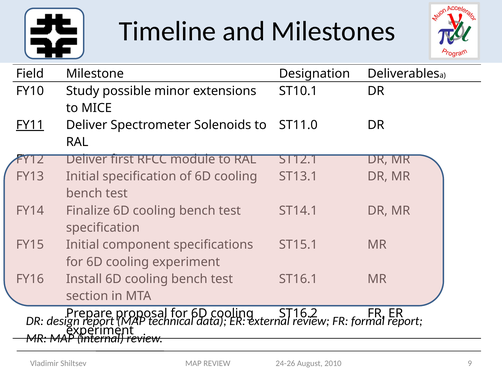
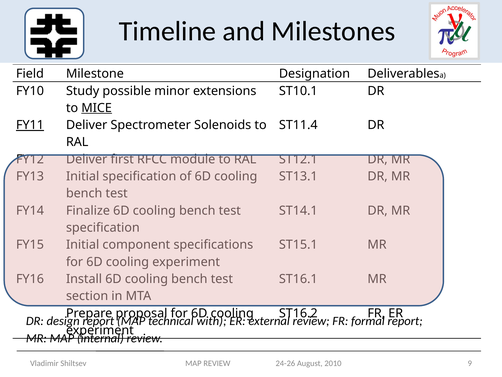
MICE underline: none -> present (97, 108)
ST11.0: ST11.0 -> ST11.4 (298, 125)
data: data -> with (211, 320)
